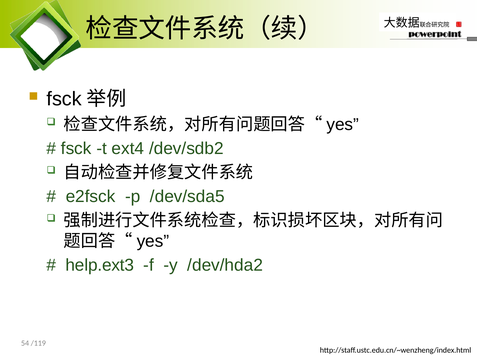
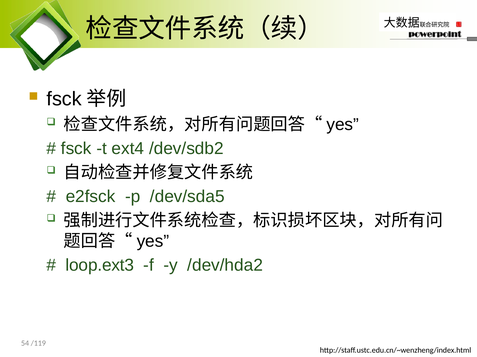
help.ext3: help.ext3 -> loop.ext3 (100, 266)
